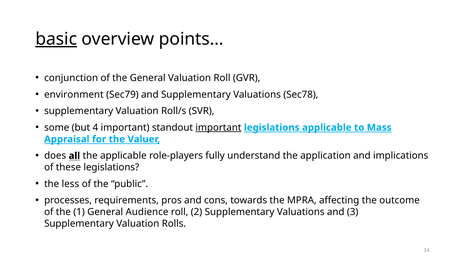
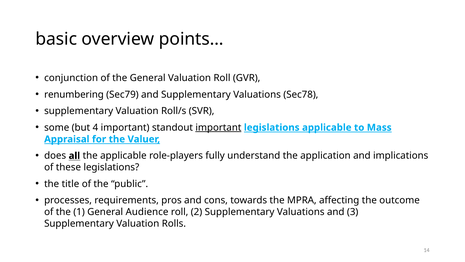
basic underline: present -> none (56, 39)
environment: environment -> renumbering (74, 94)
less: less -> title (70, 184)
